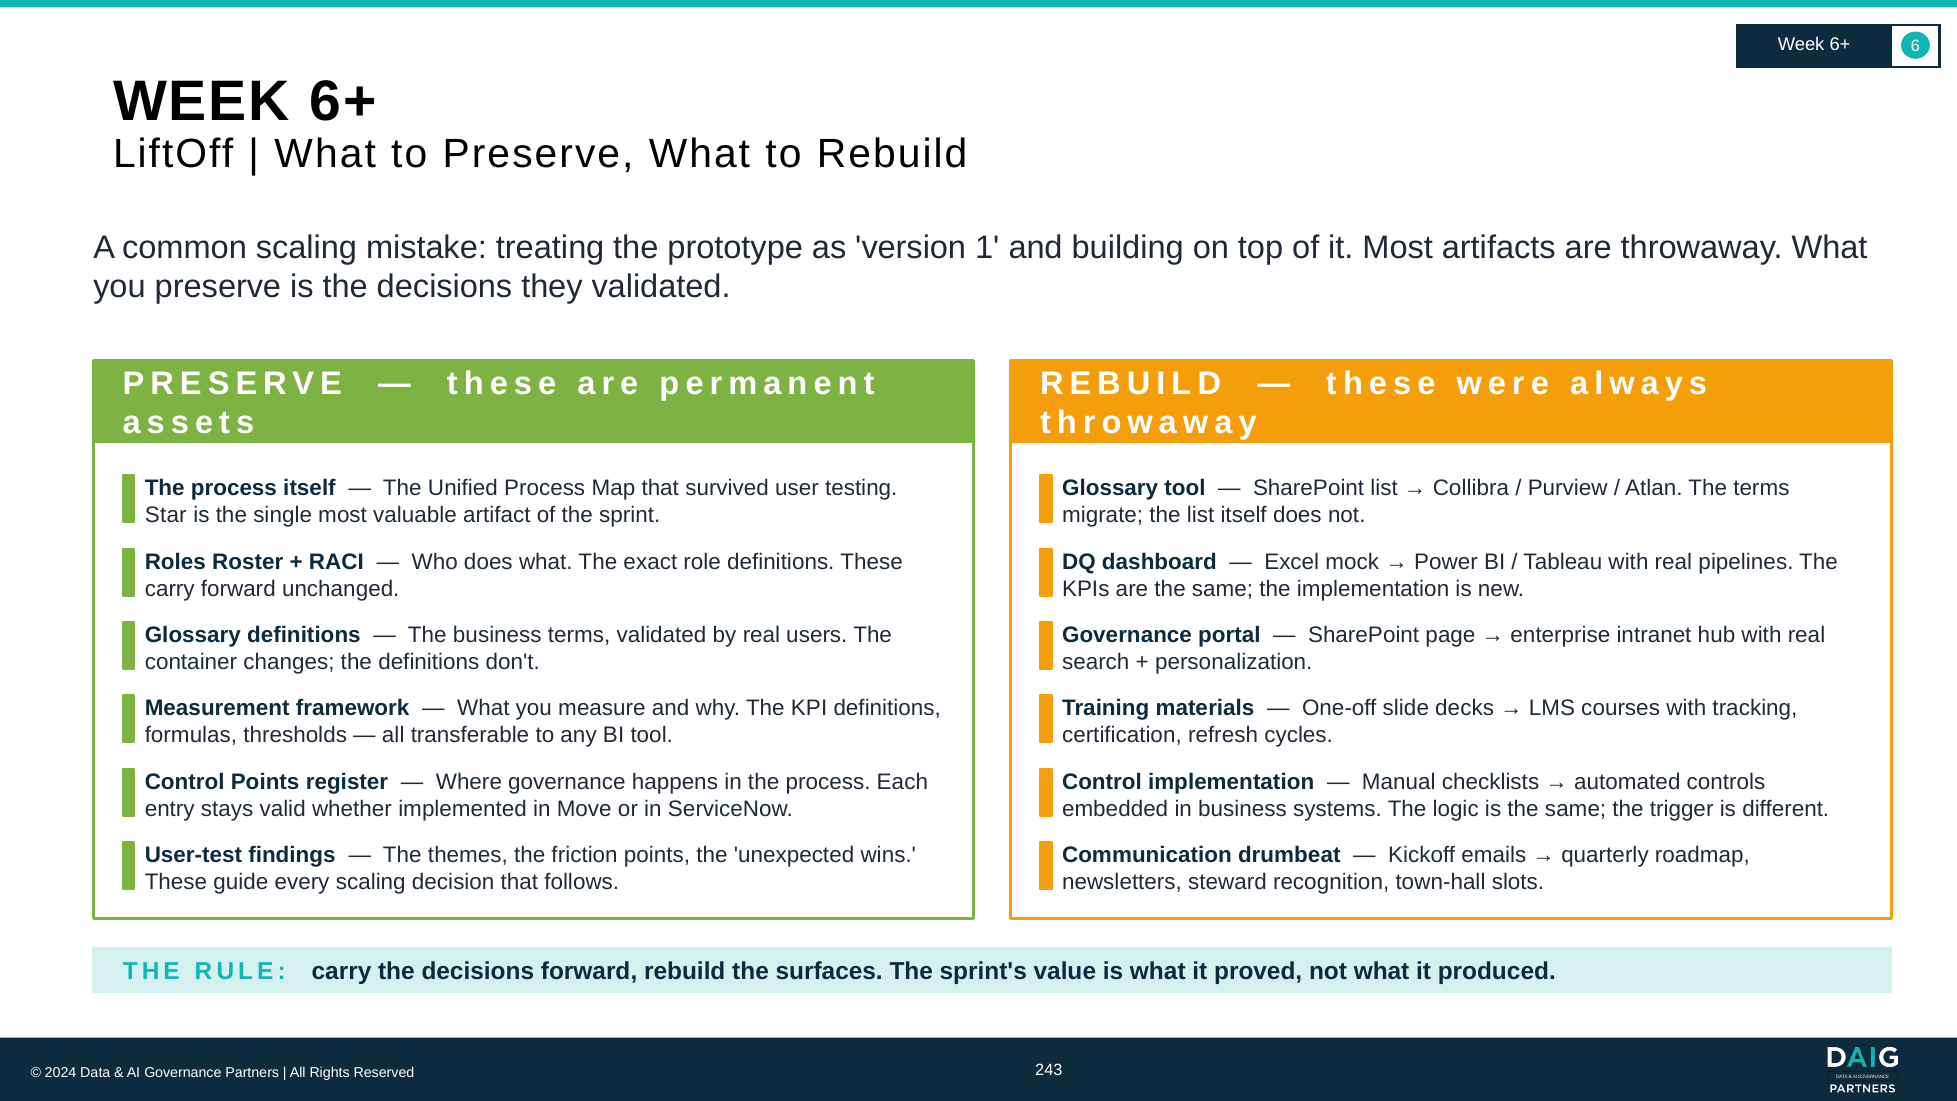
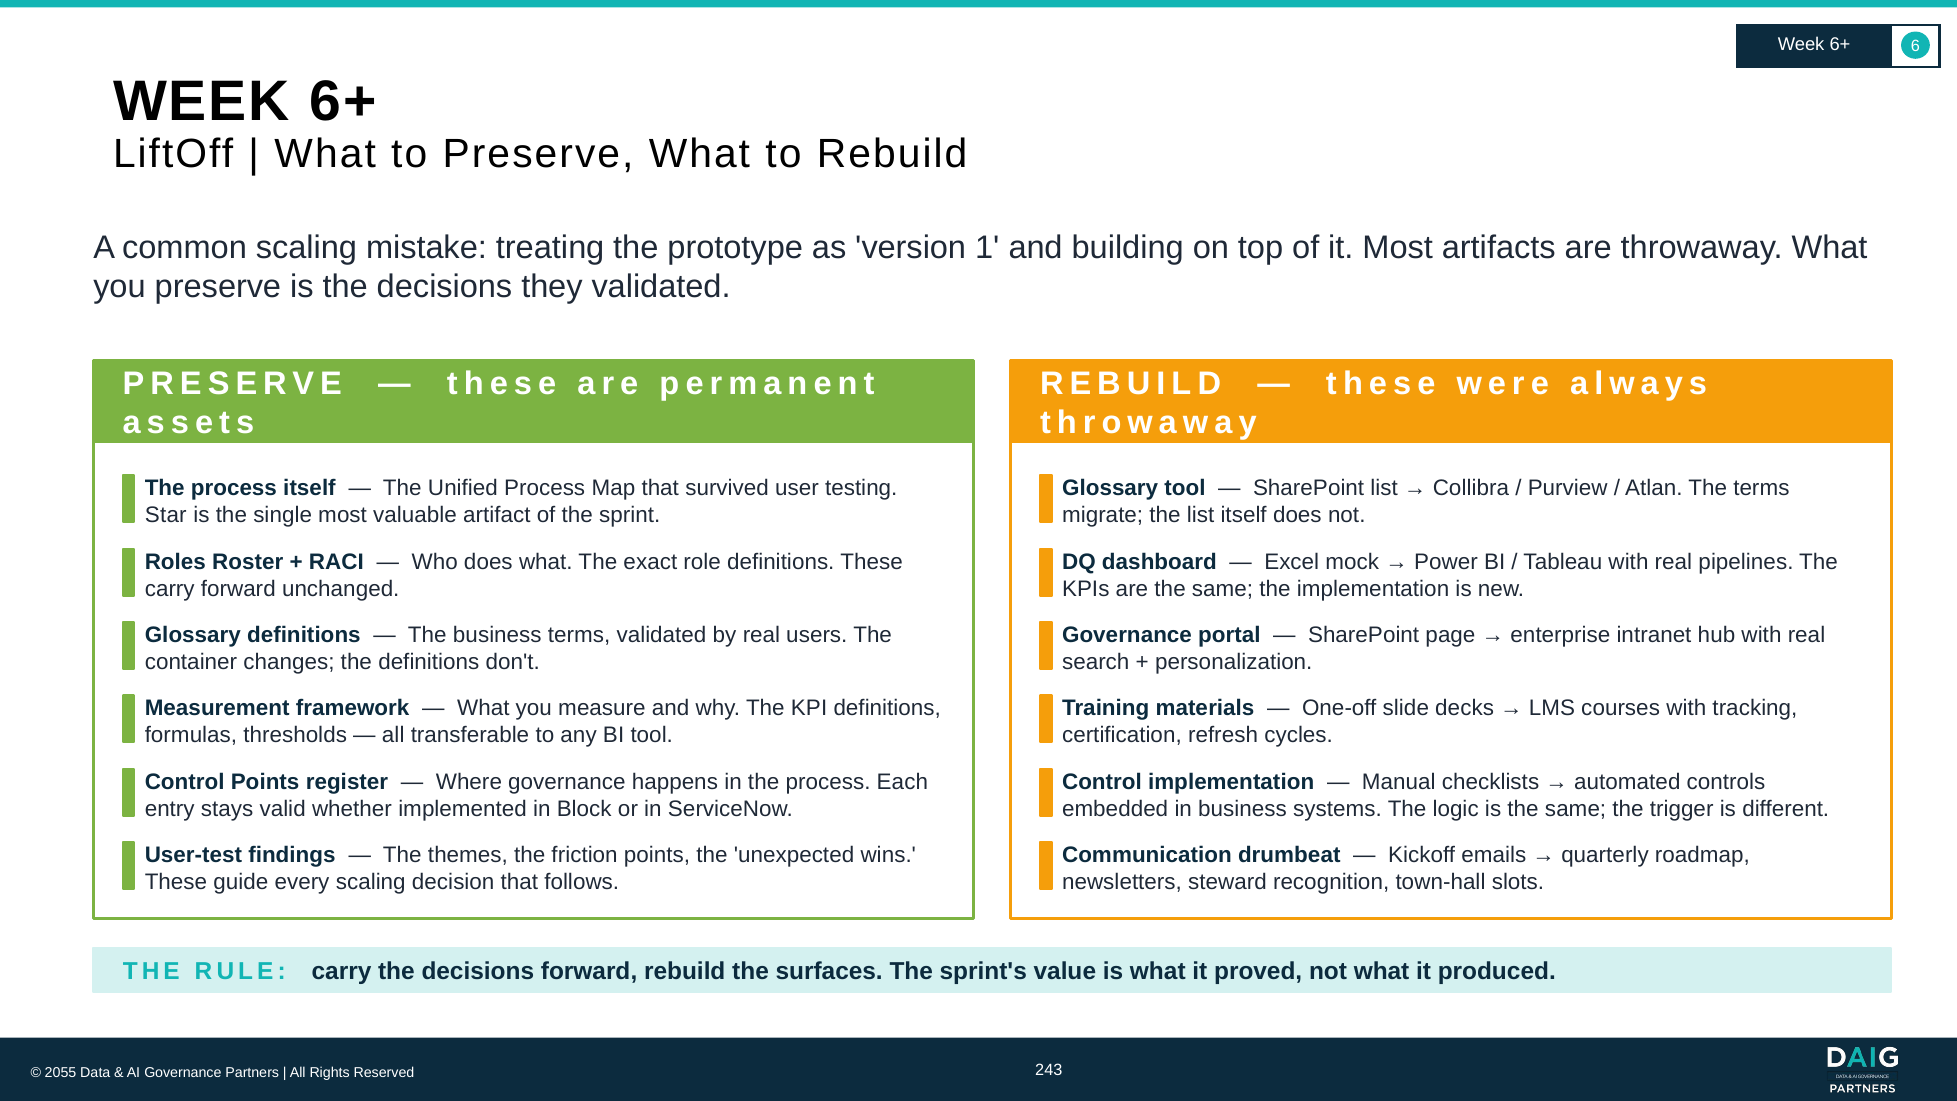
Move: Move -> Block (584, 809)
2024: 2024 -> 2055 (61, 1072)
